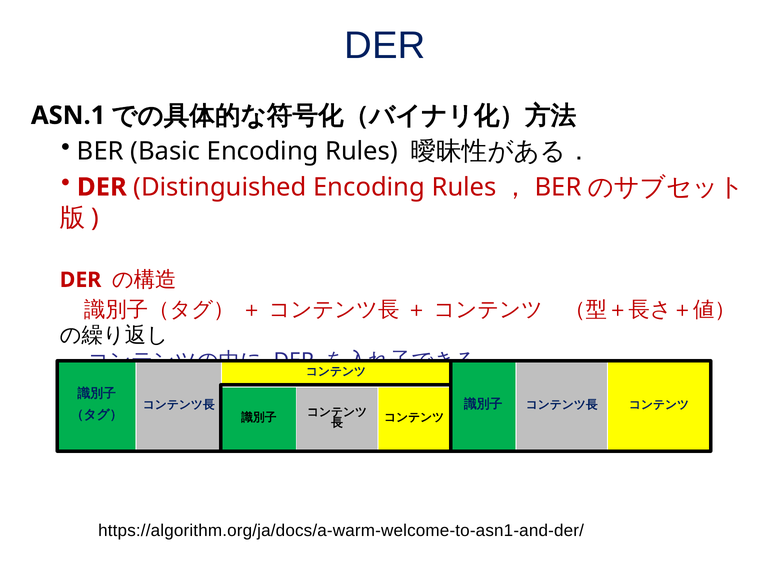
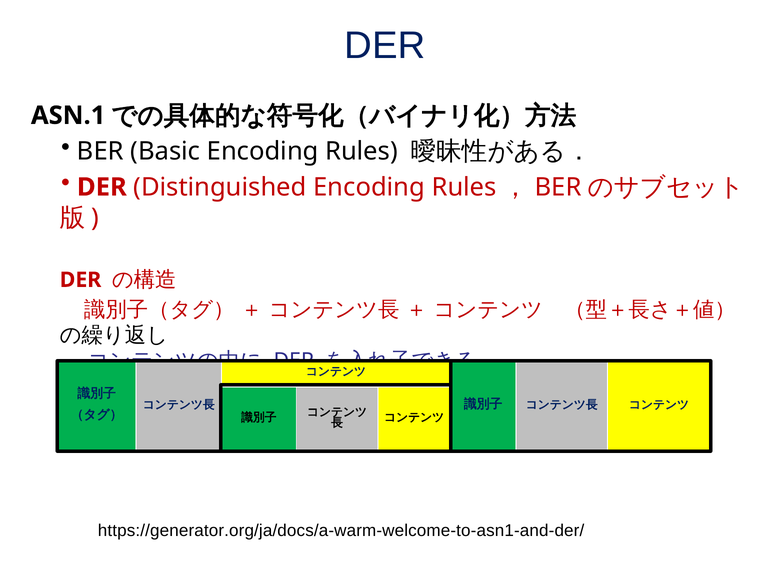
https://algorithm.org/ja/docs/a-warm-welcome-to-asn1-and-der/: https://algorithm.org/ja/docs/a-warm-welcome-to-asn1-and-der/ -> https://generator.org/ja/docs/a-warm-welcome-to-asn1-and-der/ (341, 530)
